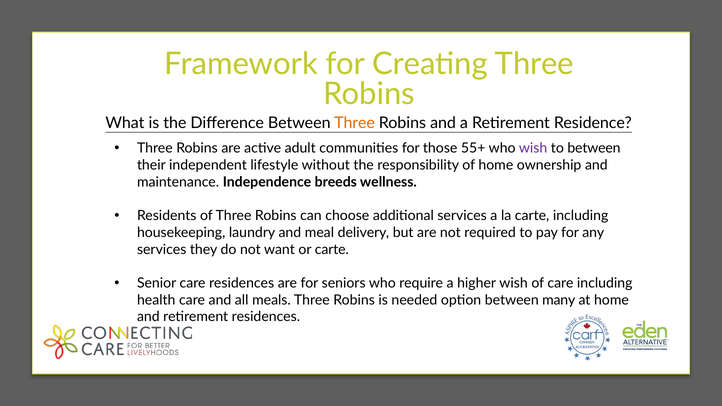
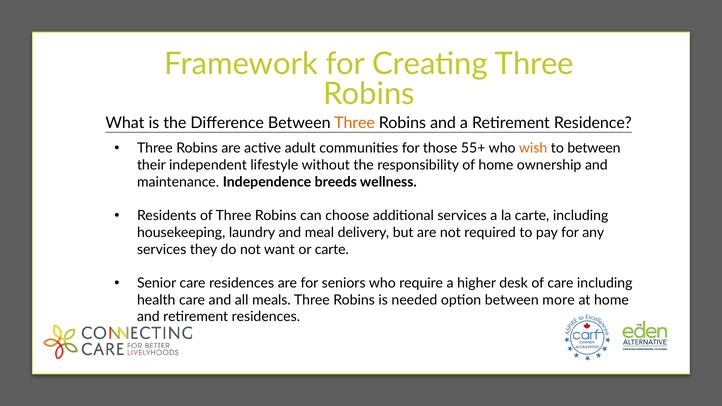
wish colour: purple -> orange (533, 148)
higher wish: wish -> desk (514, 283)
many: many -> more (559, 300)
